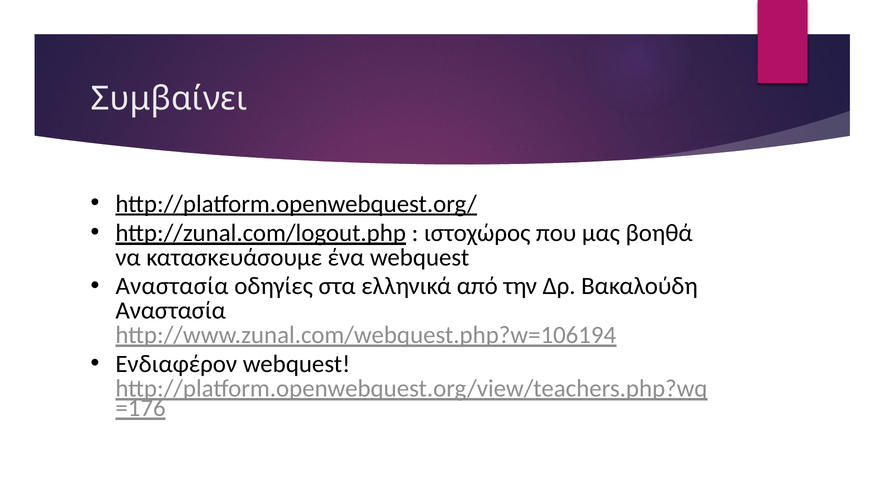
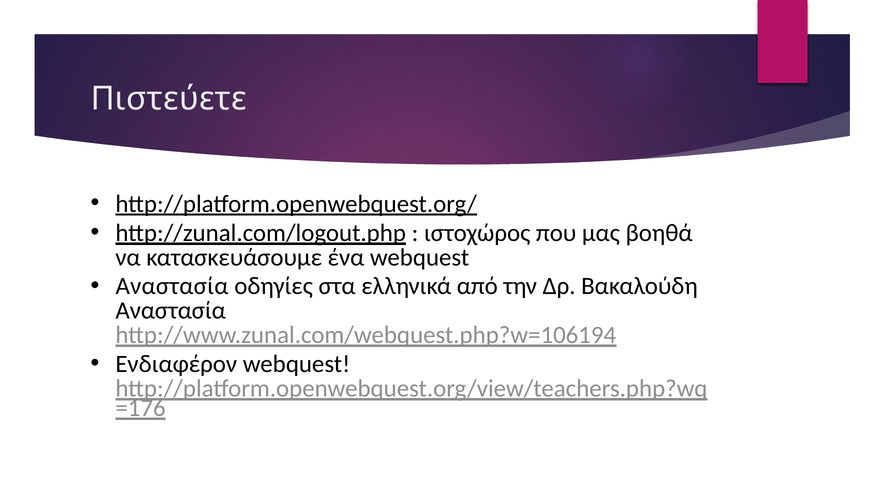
Συμβαίνει: Συμβαίνει -> Πιστεύετε (169, 99)
